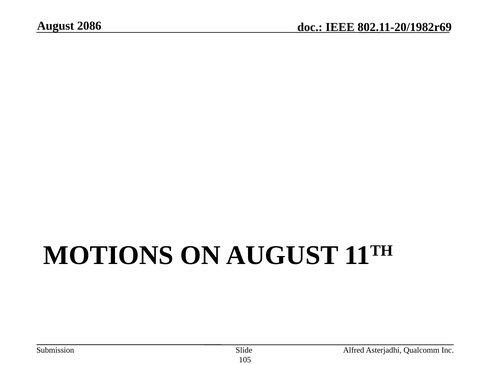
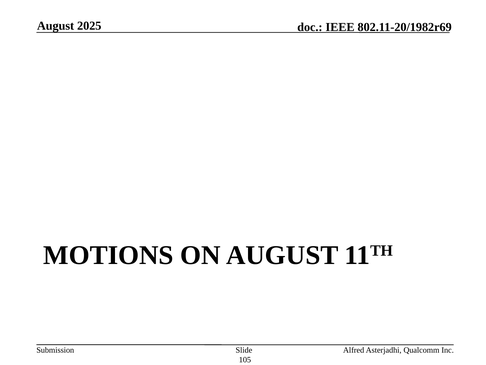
2086: 2086 -> 2025 (89, 26)
